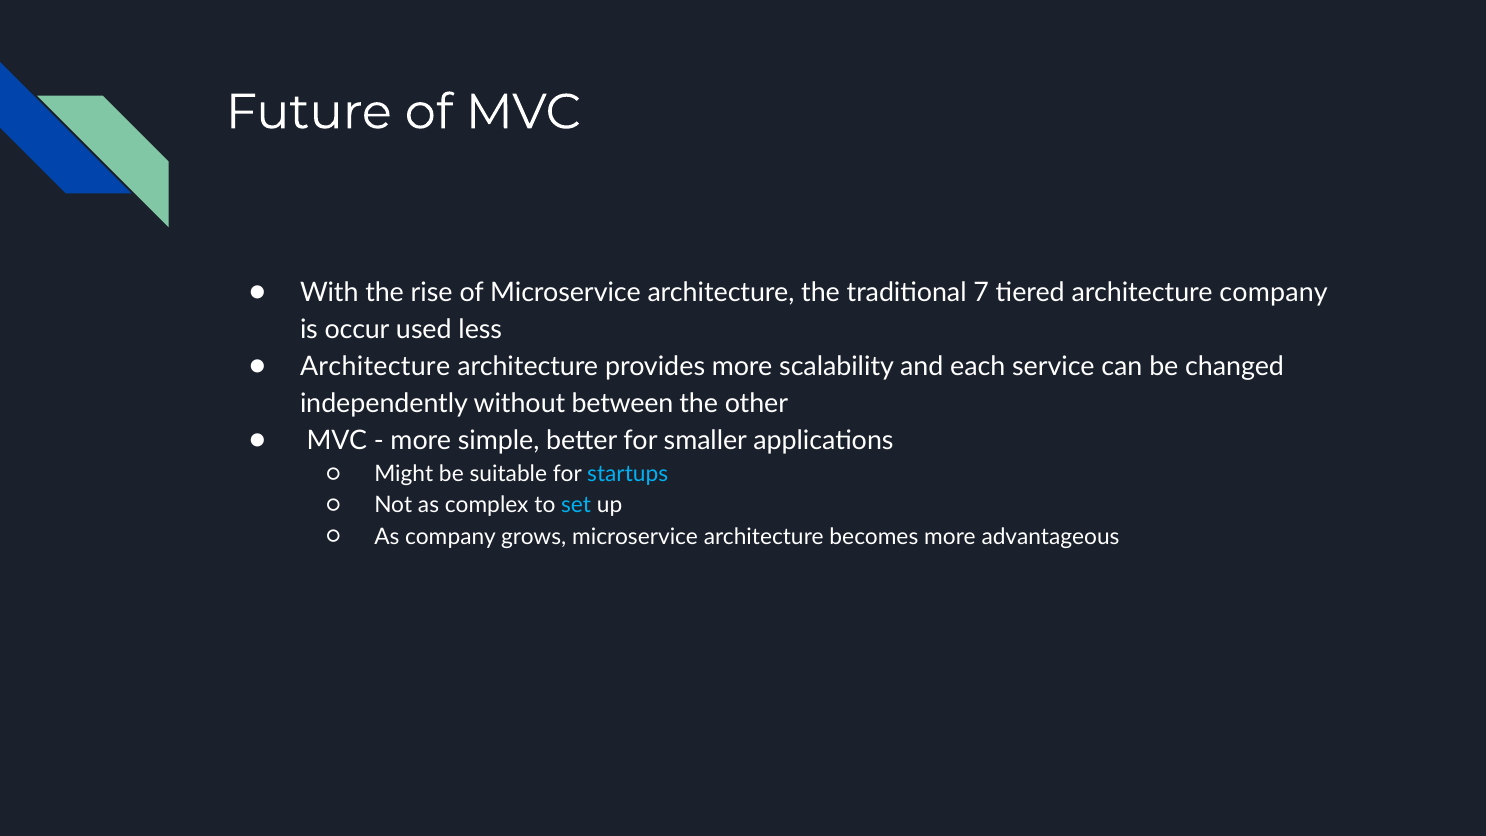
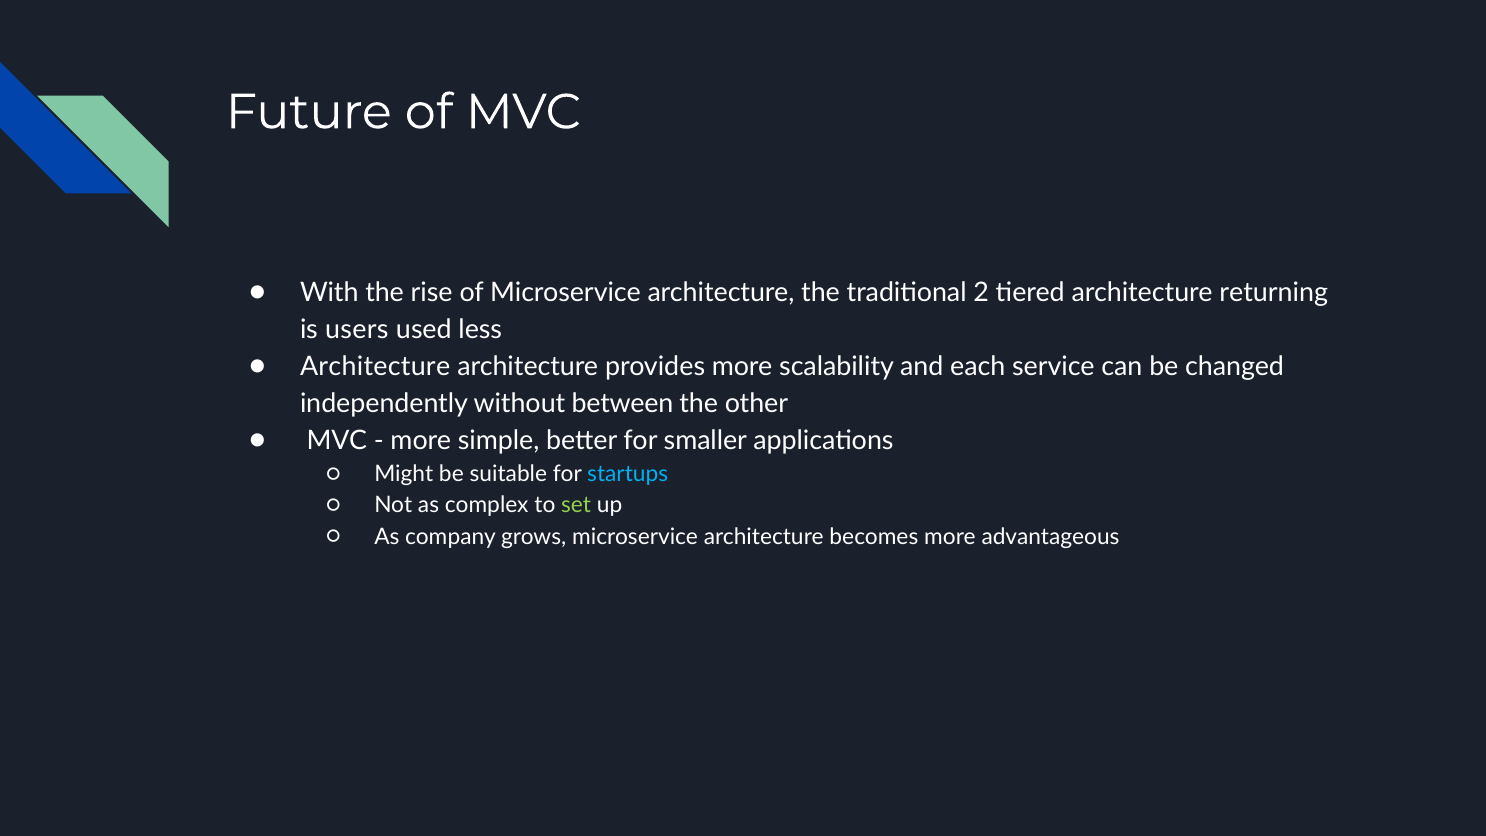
7: 7 -> 2 (981, 292)
architecture company: company -> returning (1274, 292)
occur: occur -> users (357, 329)
set colour: light blue -> light green (576, 505)
